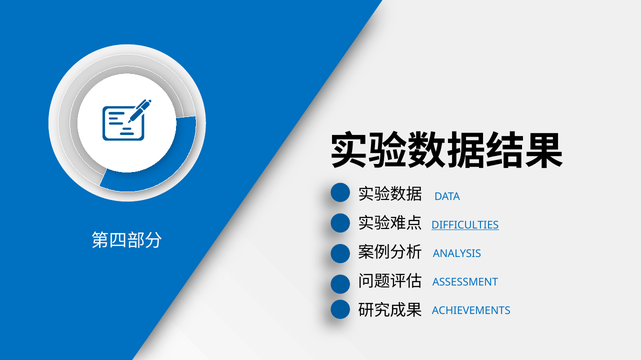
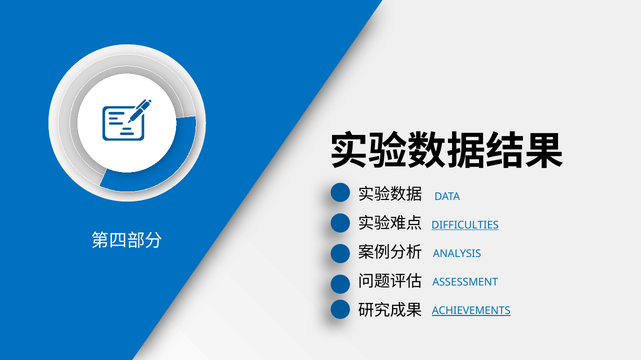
ACHIEVEMENTS underline: none -> present (471, 311)
